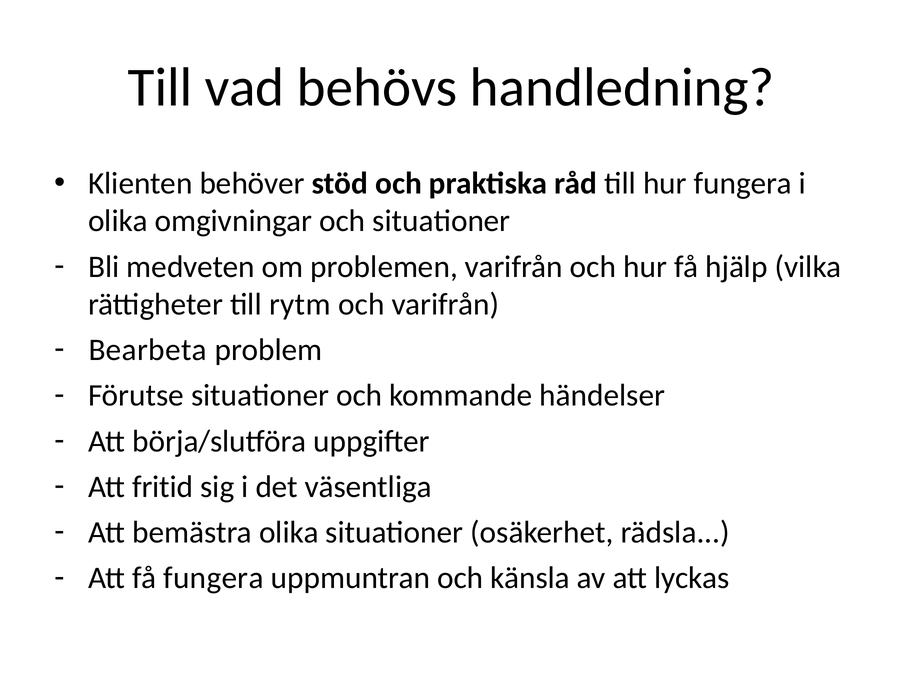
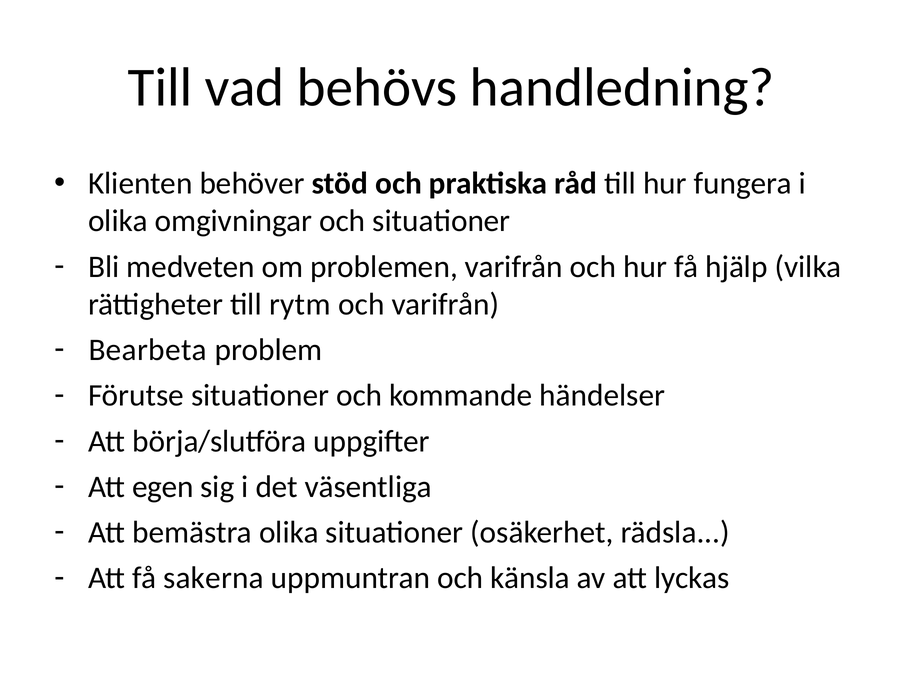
fritid: fritid -> egen (163, 487)
få fungera: fungera -> sakerna (214, 578)
